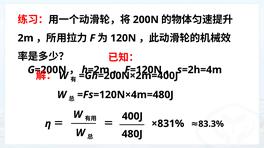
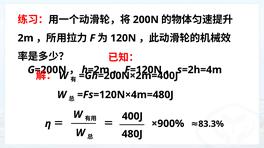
×831%: ×831% -> ×900% (168, 124)
